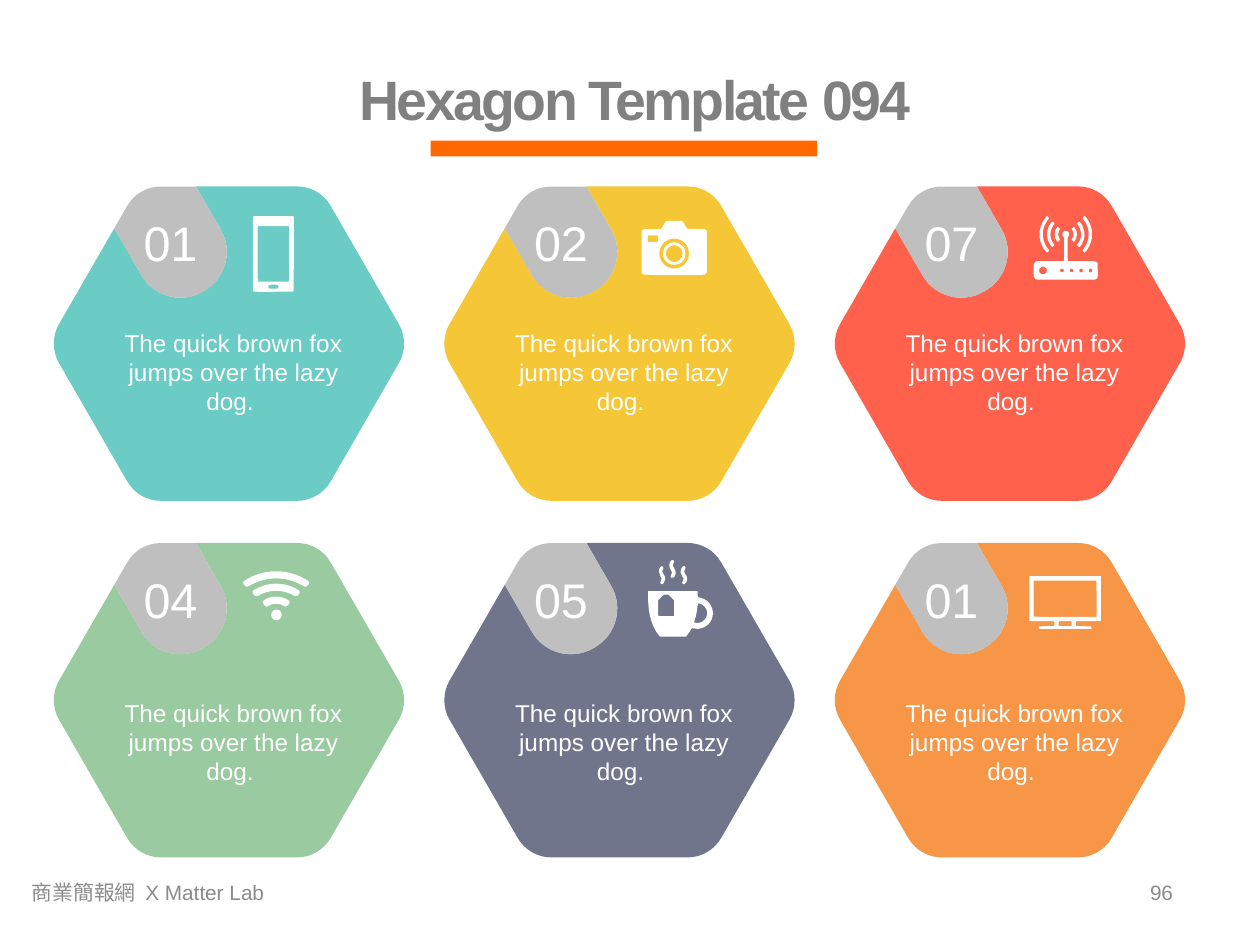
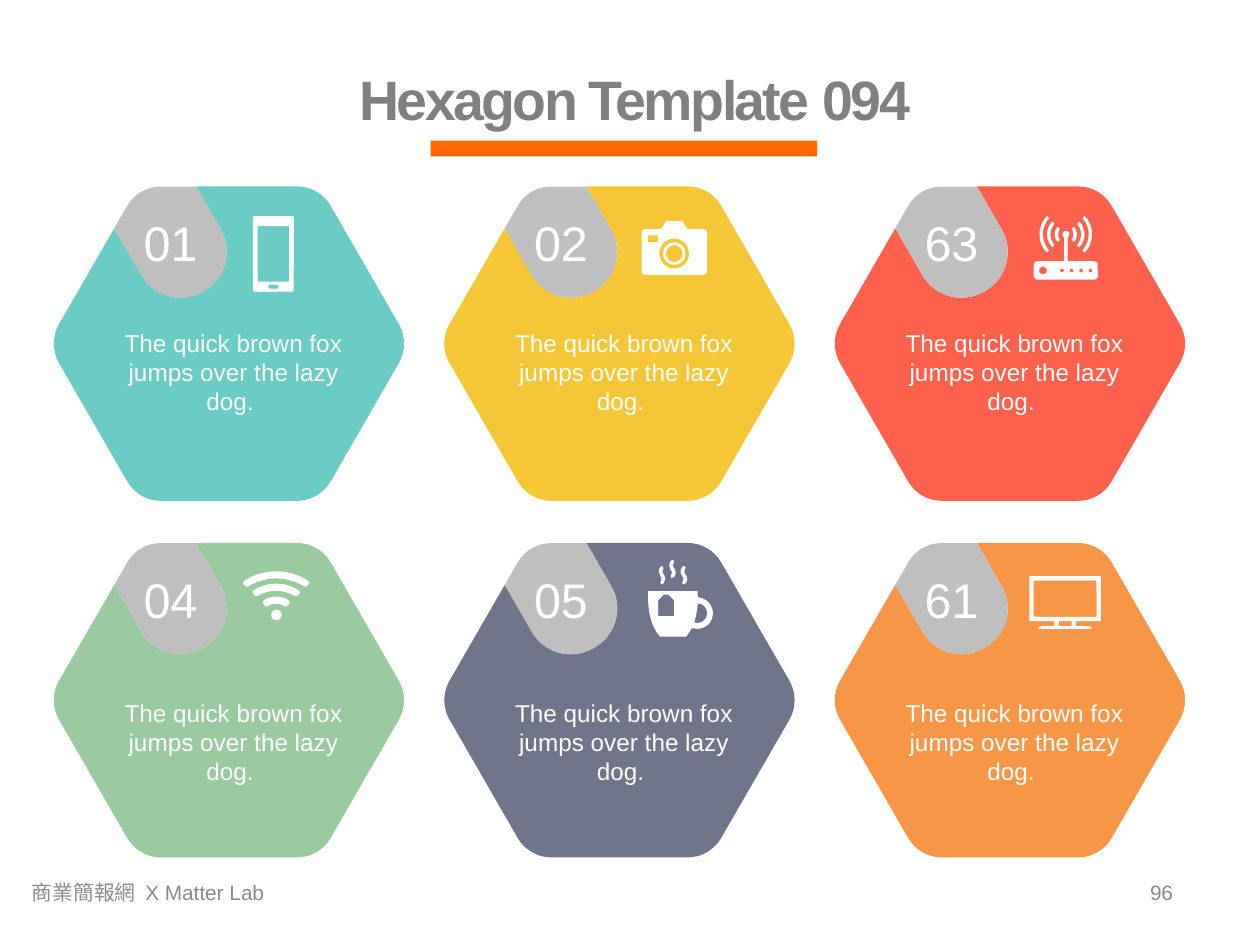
07: 07 -> 63 (952, 246)
05 01: 01 -> 61 (952, 602)
